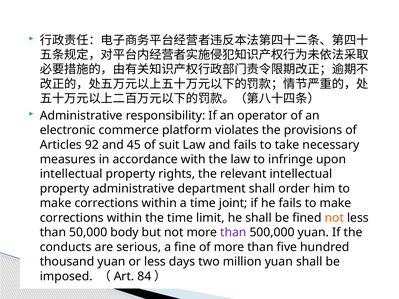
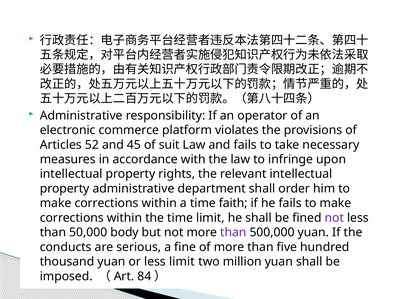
92: 92 -> 52 (92, 145)
joint: joint -> faith (233, 203)
not colour: orange -> purple (334, 218)
less days: days -> limit (182, 262)
